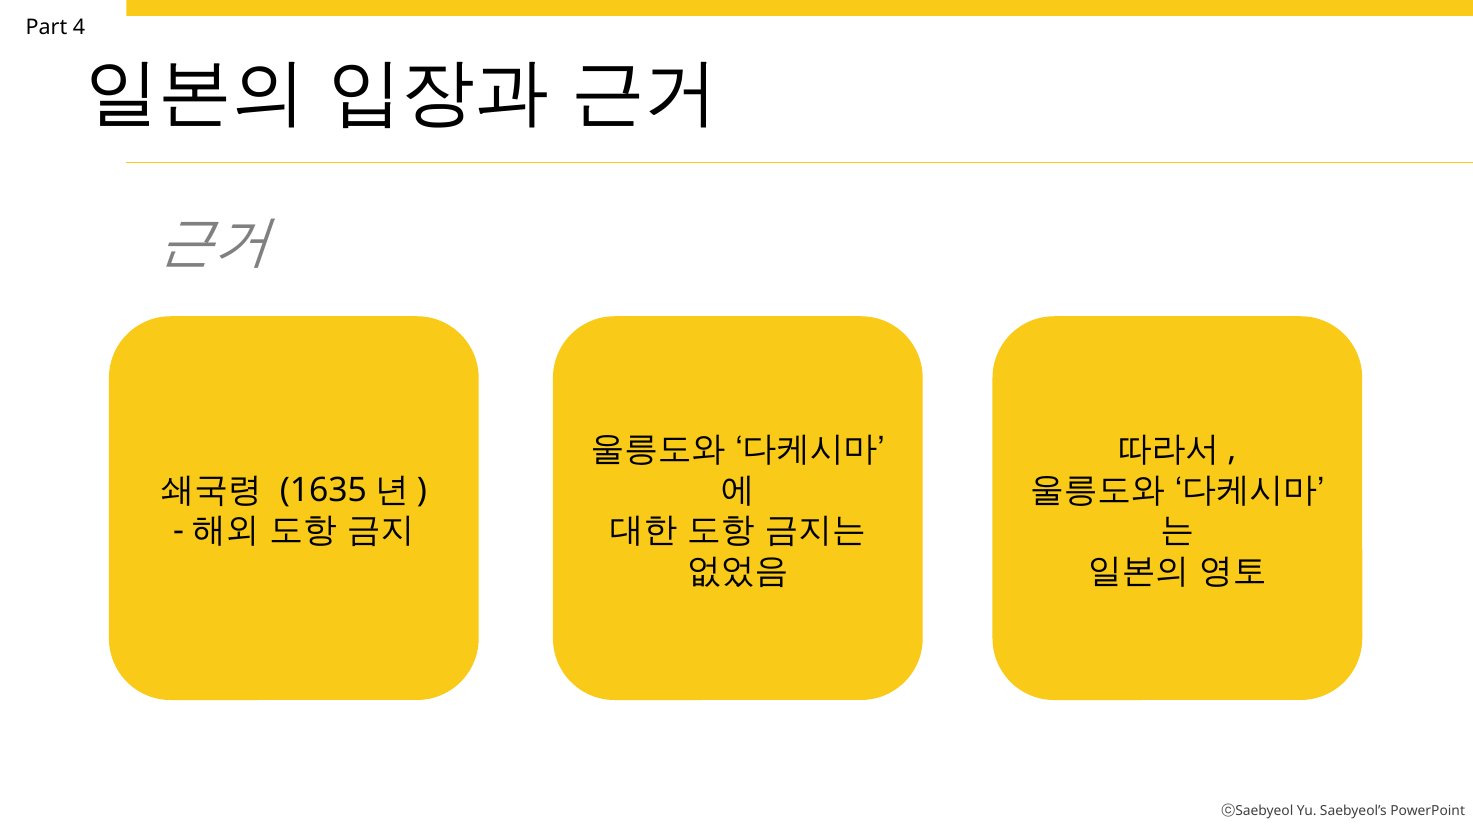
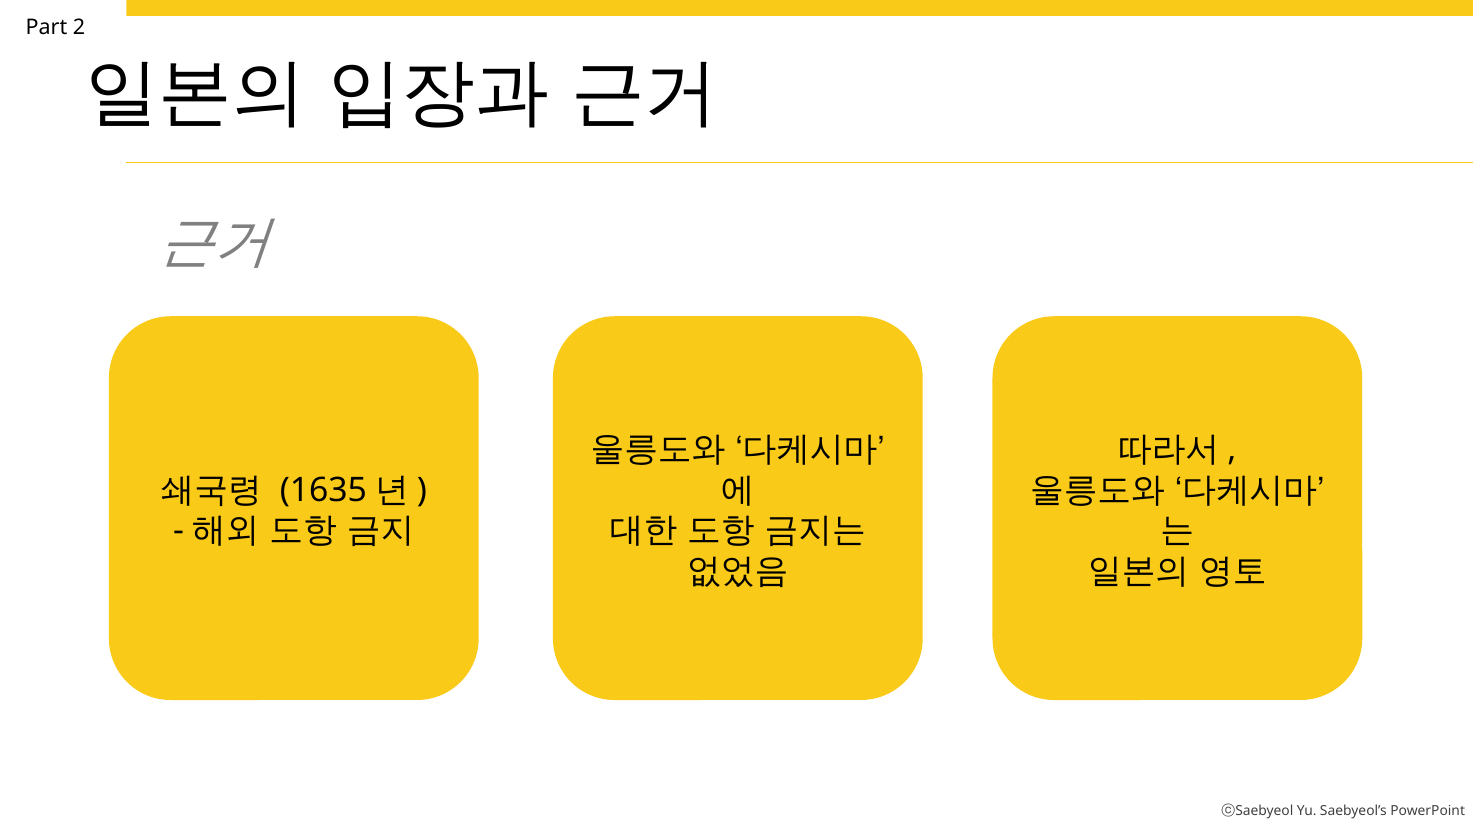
4: 4 -> 2 (79, 28)
